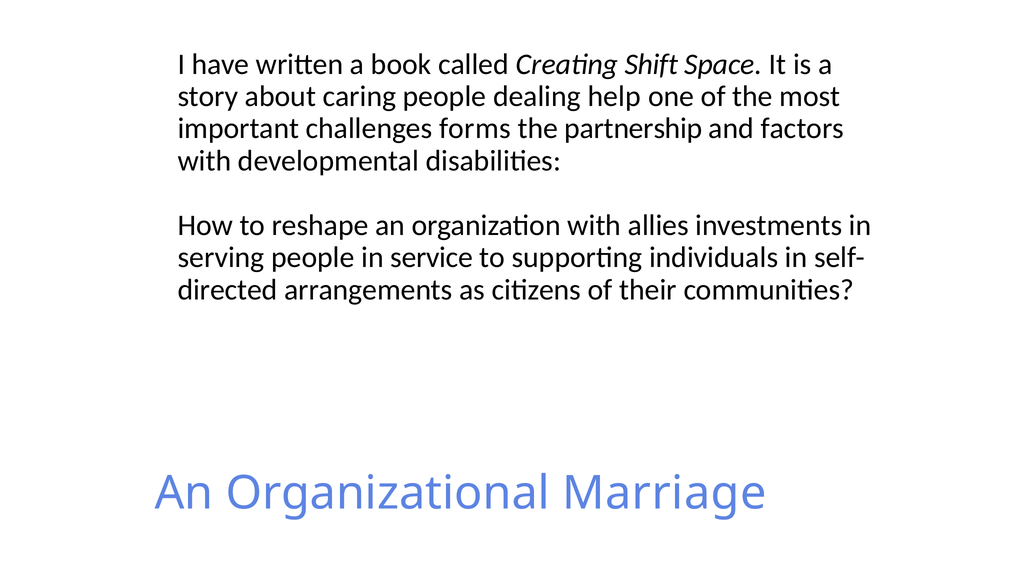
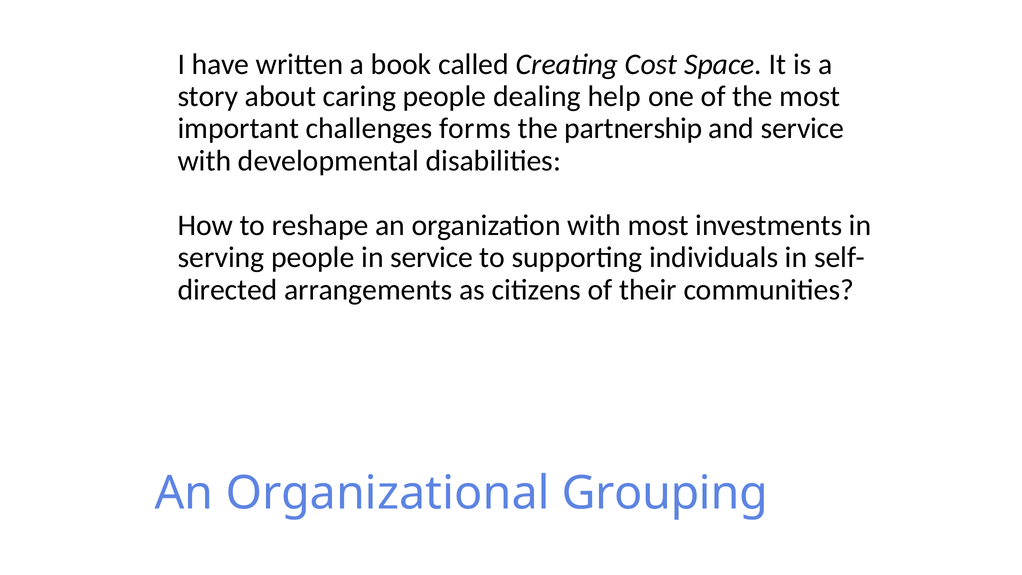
Shift: Shift -> Cost (651, 64)
and factors: factors -> service (802, 129)
with allies: allies -> most (658, 225)
Marriage: Marriage -> Grouping (665, 493)
